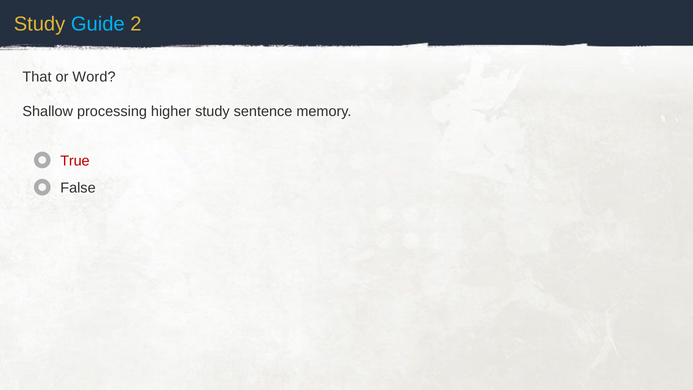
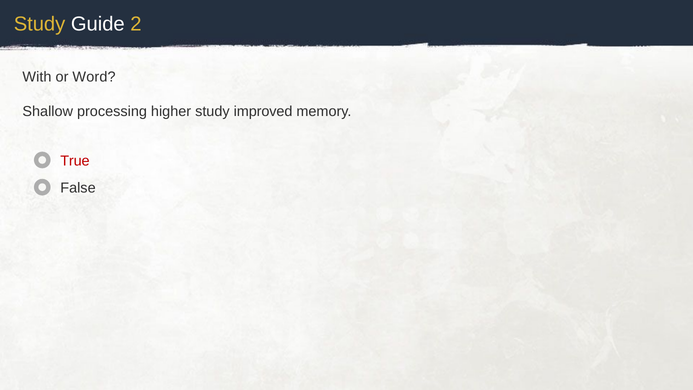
Guide colour: light blue -> white (98, 24)
That: That -> With (37, 77)
sentence: sentence -> improved (263, 112)
